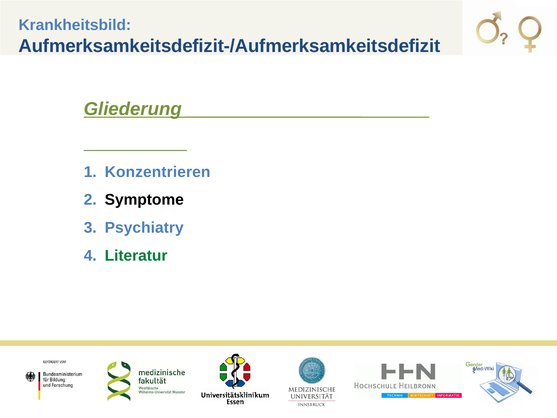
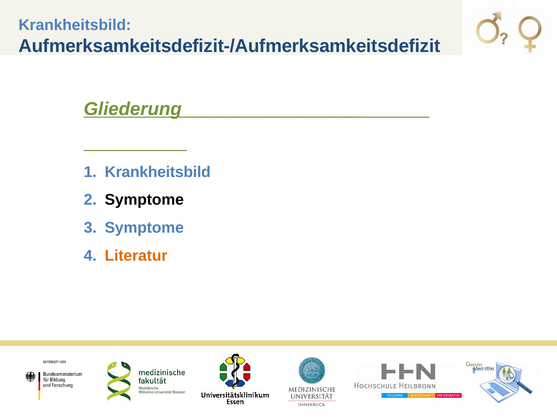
Konzentrieren: Konzentrieren -> Krankheitsbild (158, 172)
Psychiatry: Psychiatry -> Symptome (144, 228)
Literatur colour: green -> orange (136, 255)
